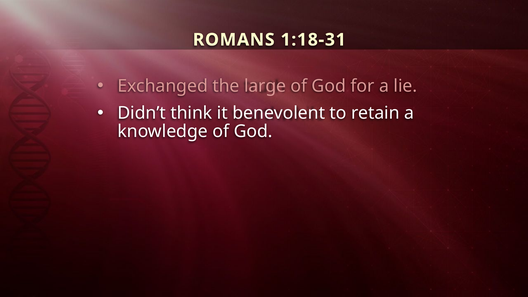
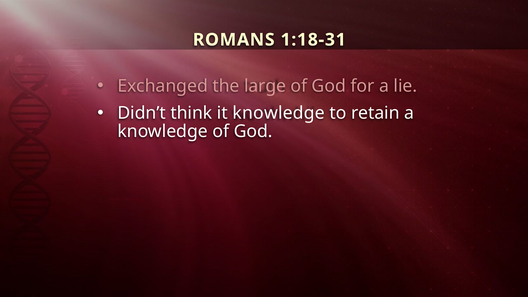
it benevolent: benevolent -> knowledge (279, 113)
